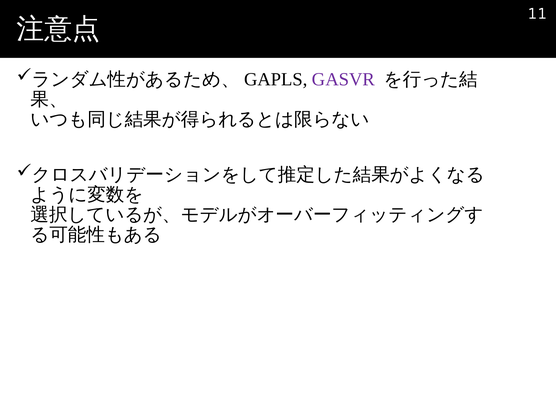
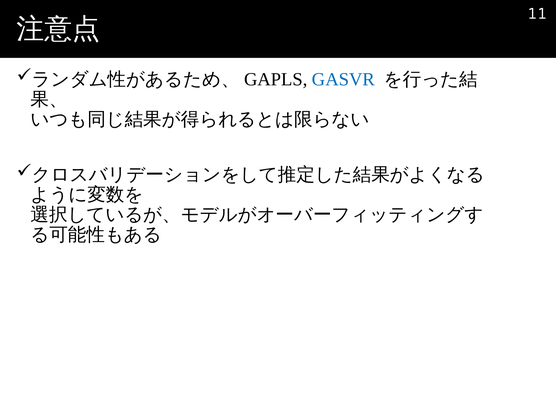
GASVR colour: purple -> blue (343, 79)
